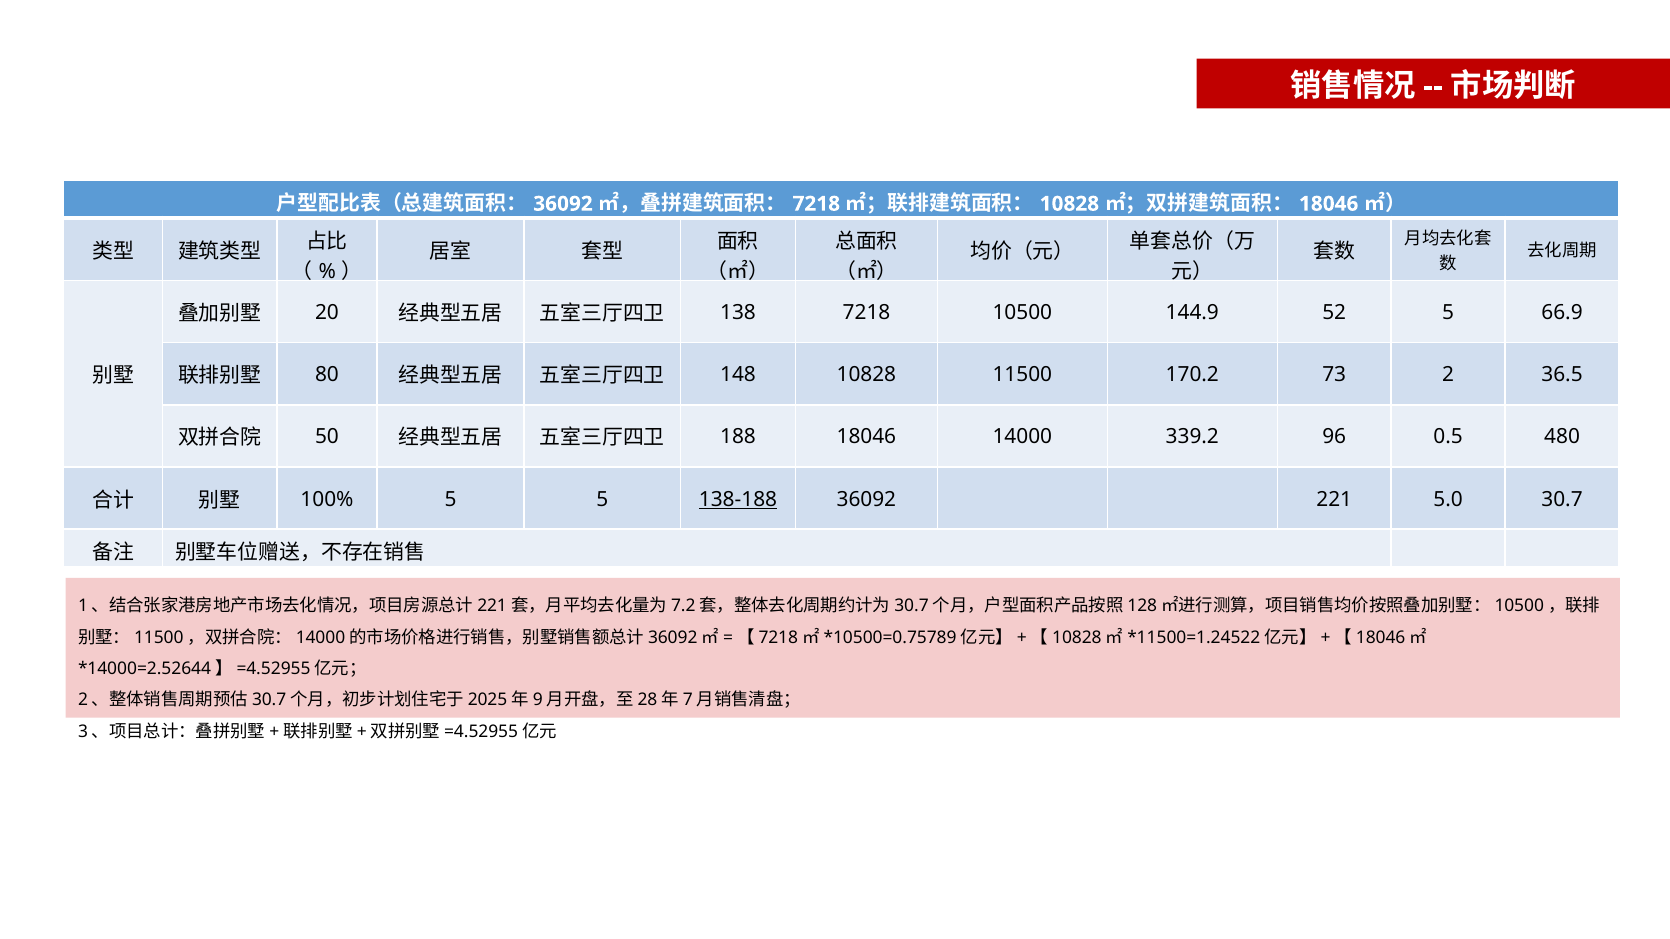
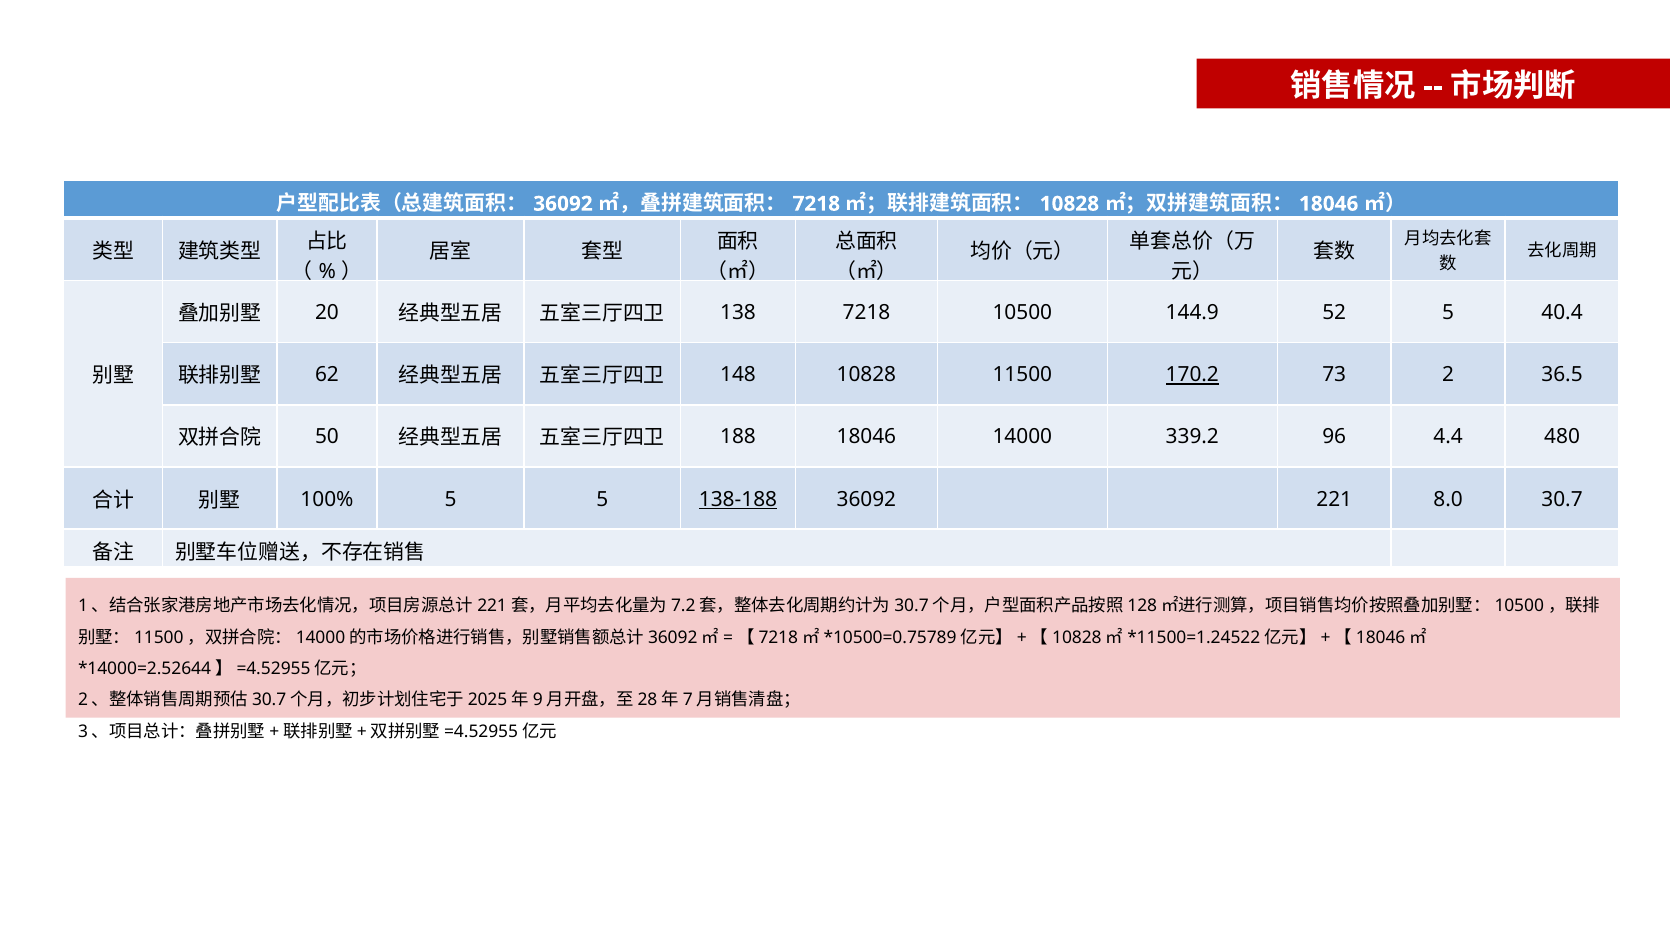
66.9: 66.9 -> 40.4 (1562, 313)
80: 80 -> 62 (327, 375)
170.2 underline: none -> present (1192, 375)
0.5: 0.5 -> 4.4 (1448, 437)
5.0: 5.0 -> 8.0 (1448, 499)
